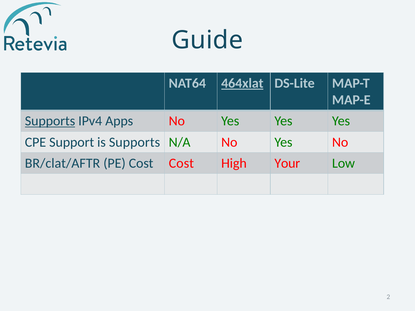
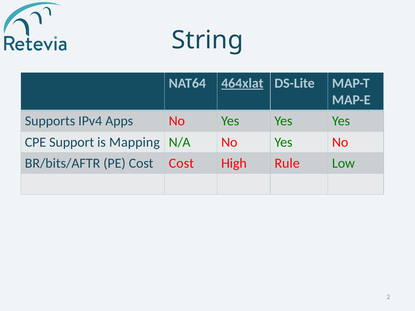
Guide: Guide -> String (207, 40)
Supports underline: present -> none (50, 121)
is Supports: Supports -> Mapping (135, 142)
BR/clat/AFTR: BR/clat/AFTR -> BR/bits/AFTR (63, 163)
Your: Your -> Rule (287, 163)
